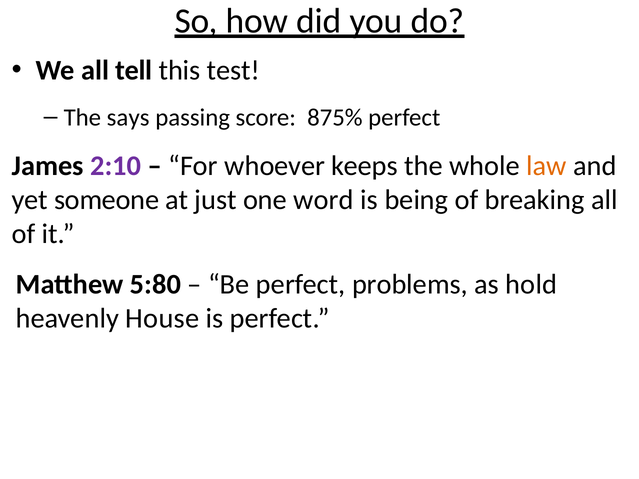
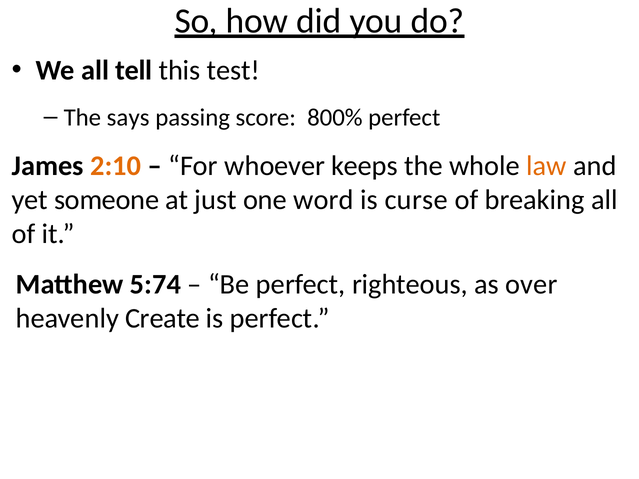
875%: 875% -> 800% (335, 117)
2:10 colour: purple -> orange (116, 166)
being: being -> curse (416, 200)
5:80: 5:80 -> 5:74 (155, 285)
problems: problems -> righteous (410, 285)
hold: hold -> over (531, 285)
House: House -> Create (163, 319)
